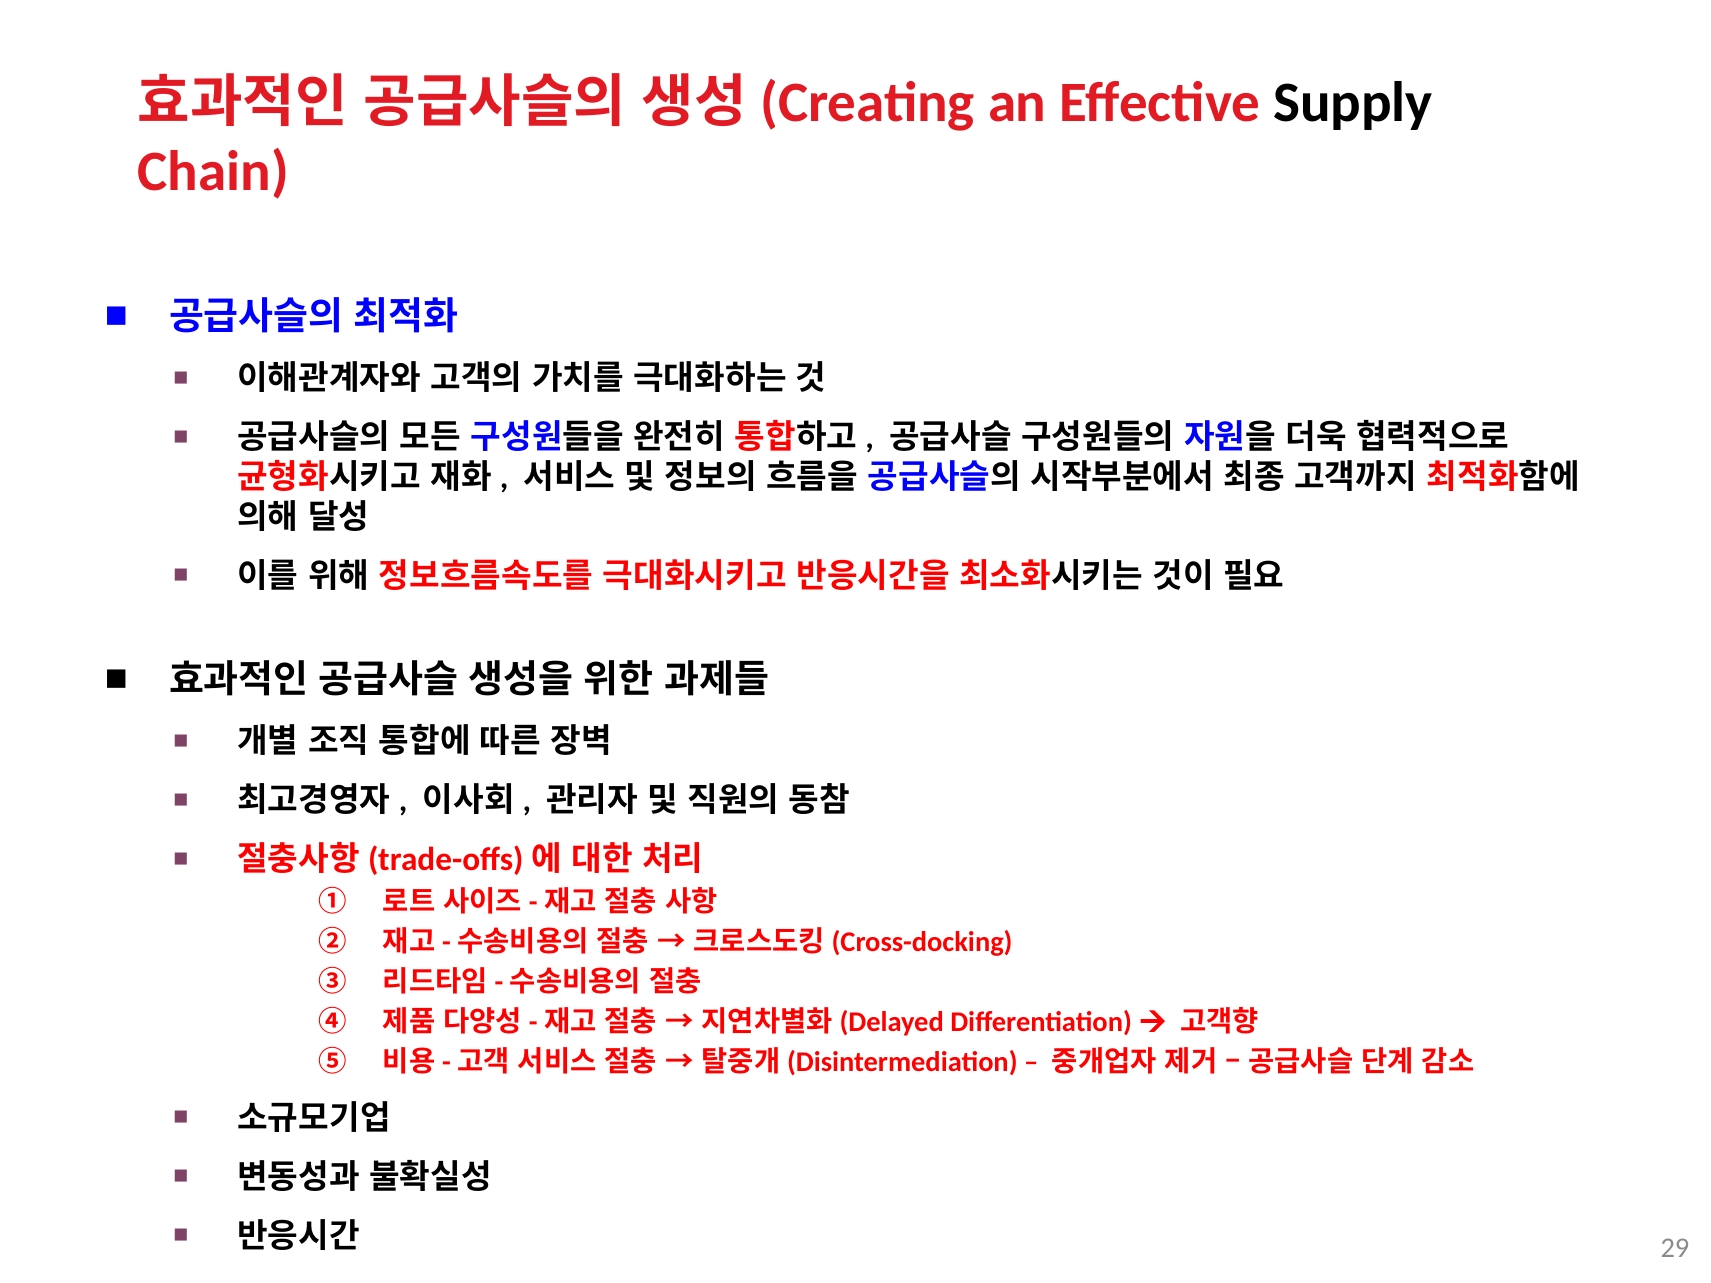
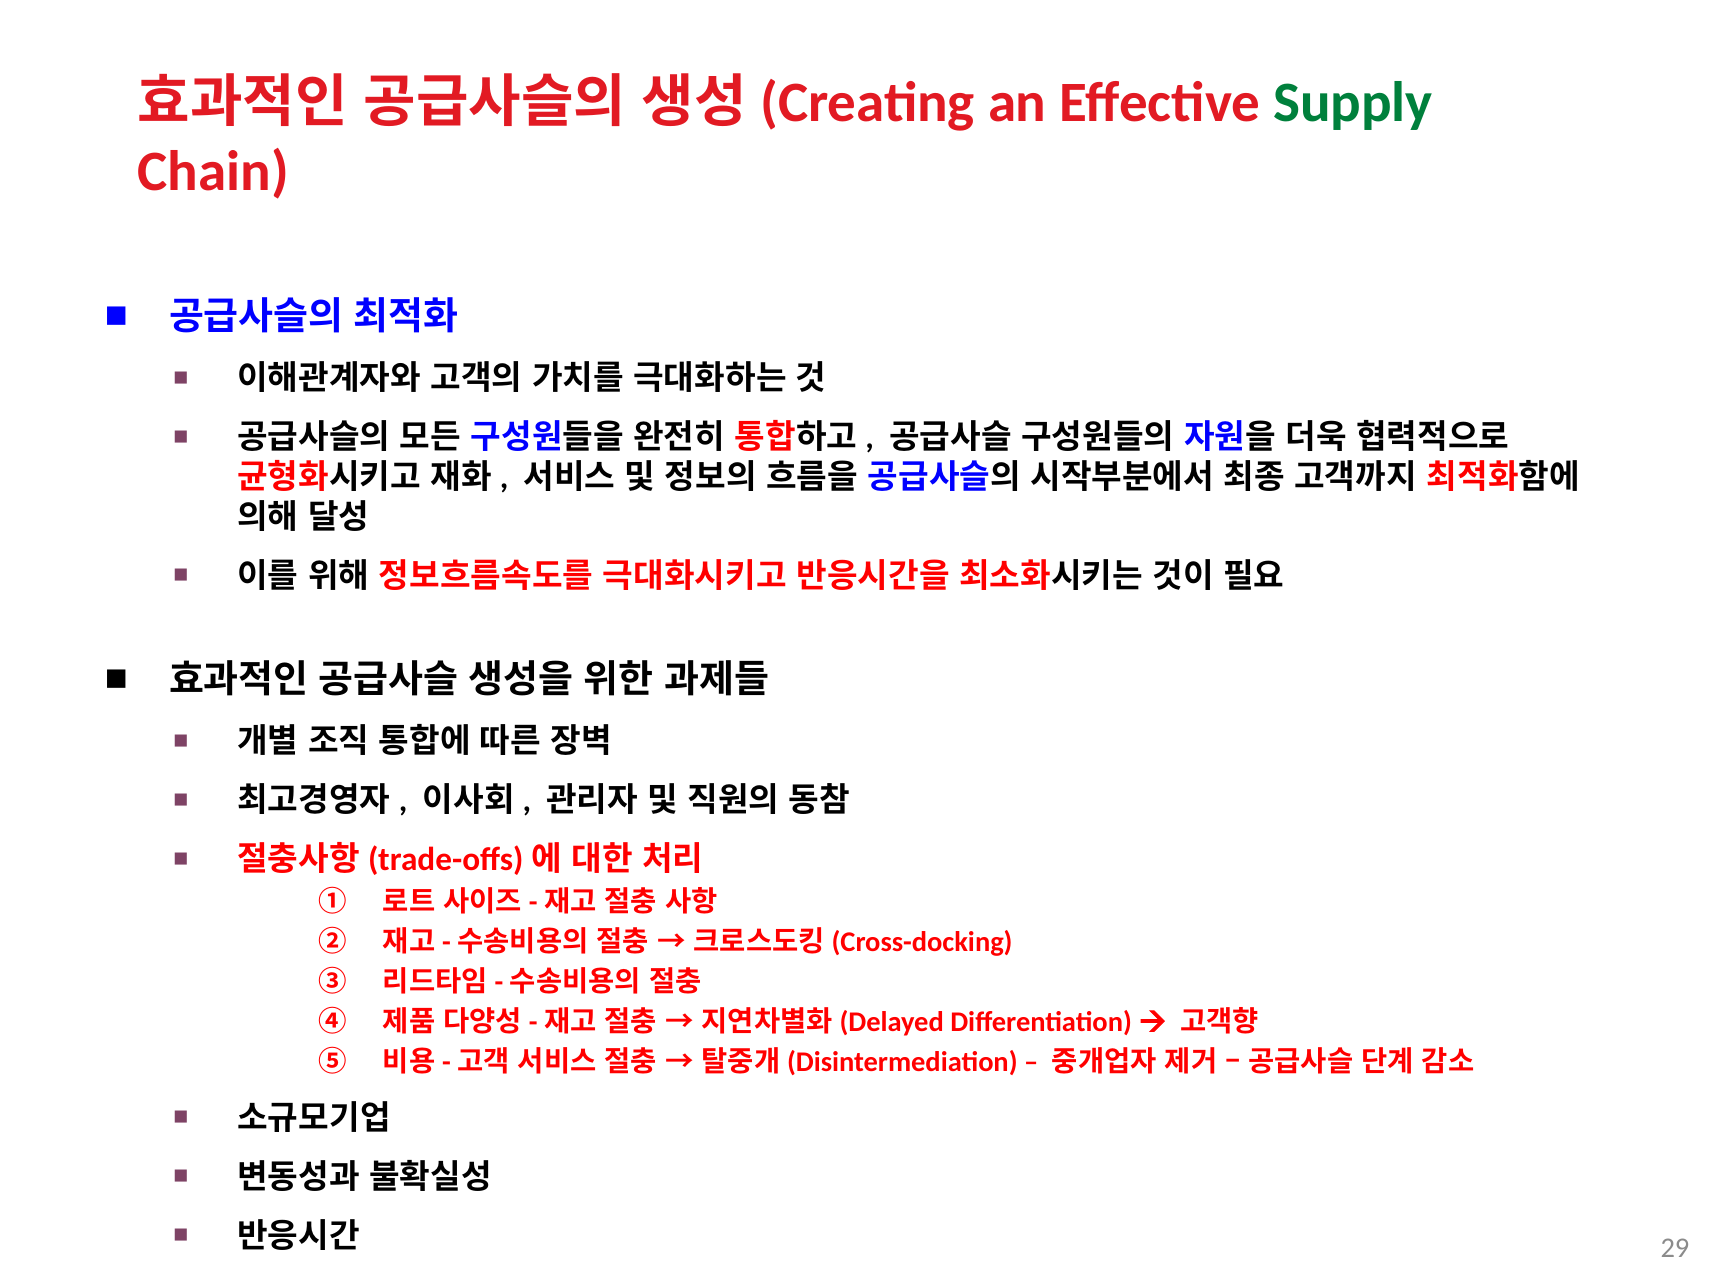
Supply colour: black -> green (1353, 103)
